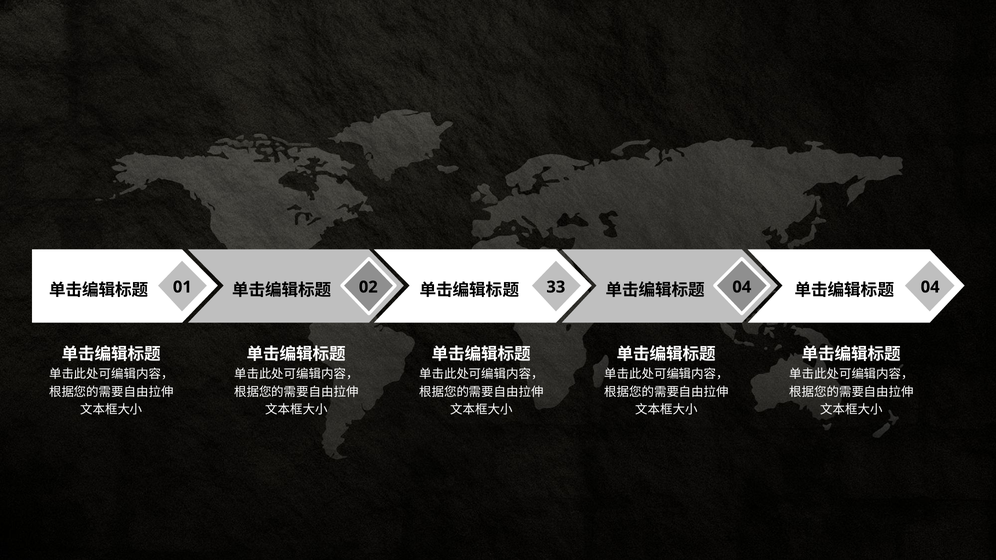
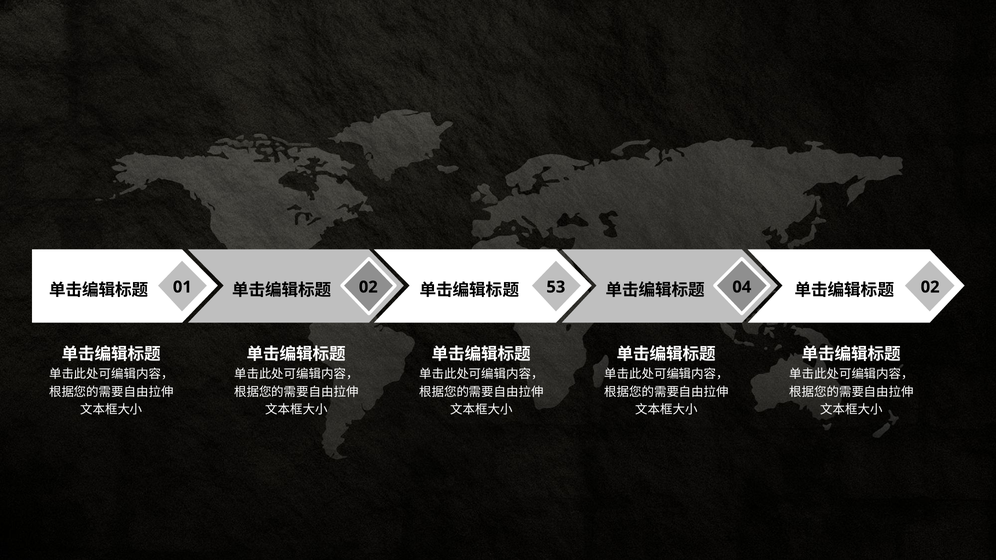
33: 33 -> 53 (556, 287)
04 04: 04 -> 02 (930, 287)
